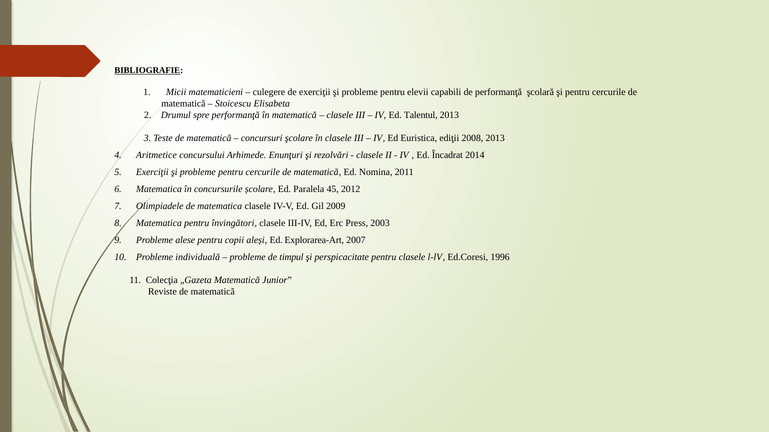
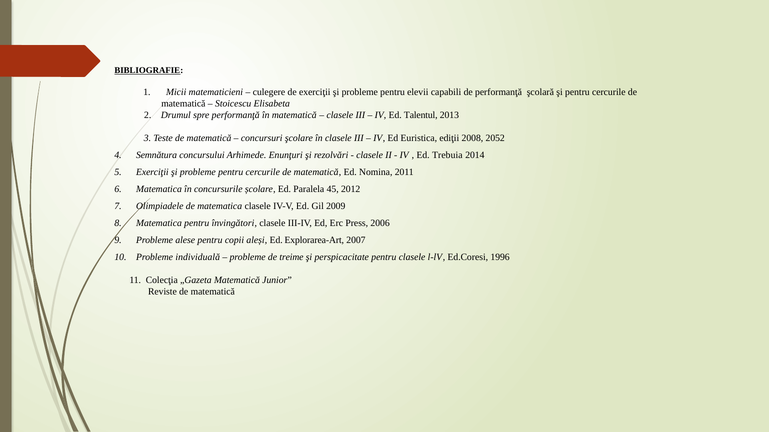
2008 2013: 2013 -> 2052 (495, 138)
Aritmetice: Aritmetice -> Semnătura (157, 155)
Încadrat: Încadrat -> Trebuia (447, 155)
2003: 2003 -> 2006 (380, 223)
timpul: timpul -> treime (291, 257)
